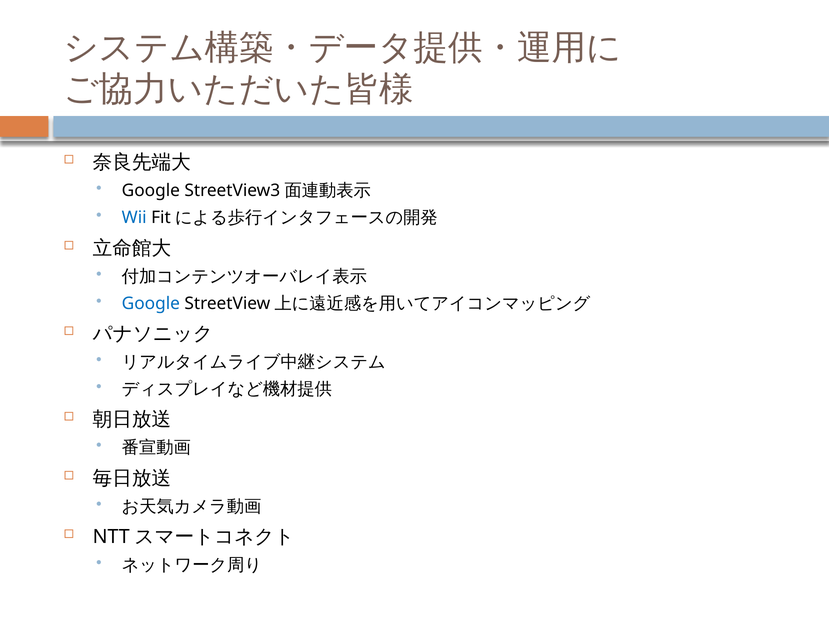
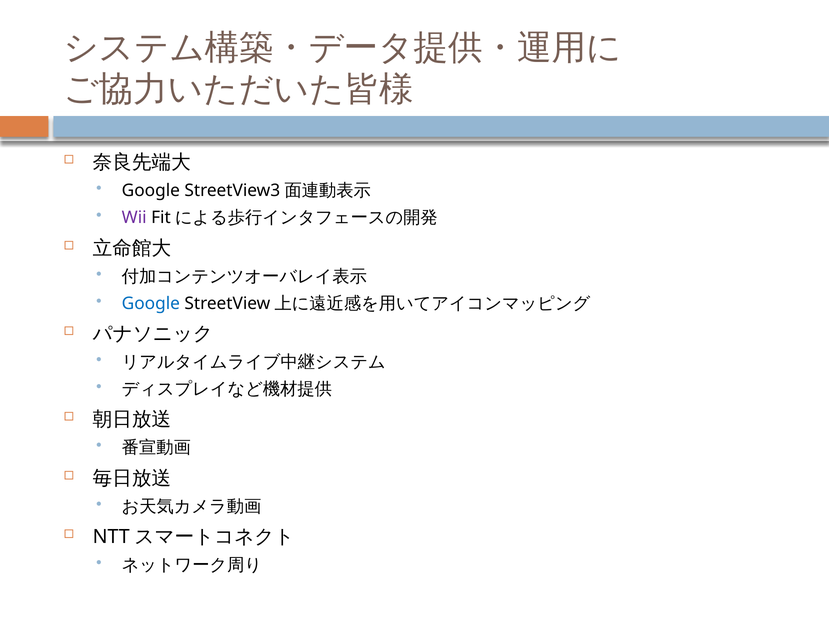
Wii colour: blue -> purple (134, 218)
